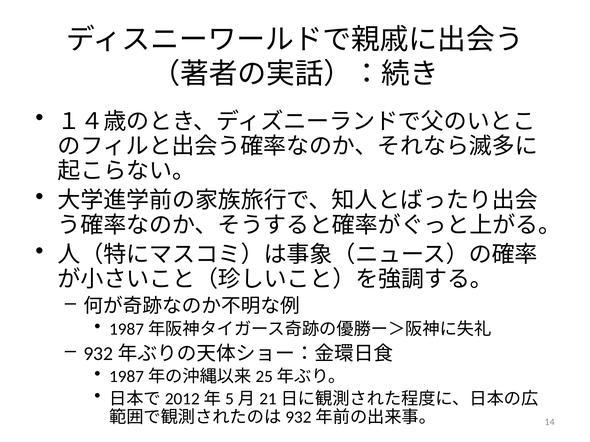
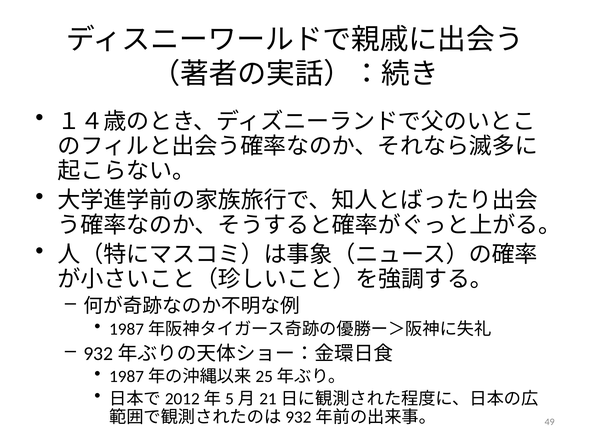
14: 14 -> 49 (550, 422)
